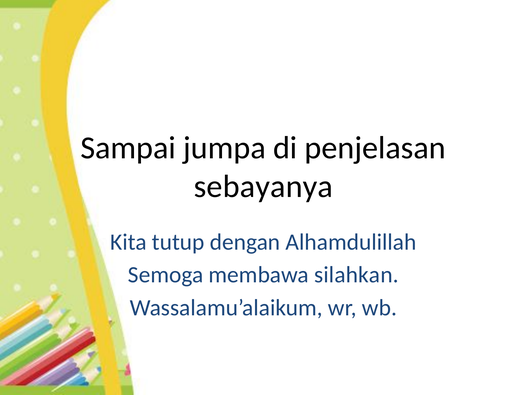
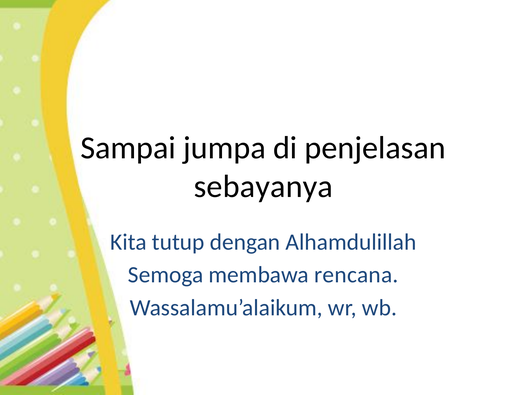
silahkan: silahkan -> rencana (356, 275)
